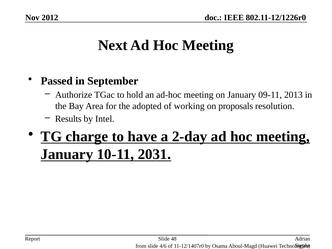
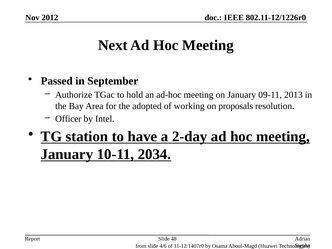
Results: Results -> Officer (68, 119)
charge: charge -> station (87, 137)
2031: 2031 -> 2034 (154, 154)
